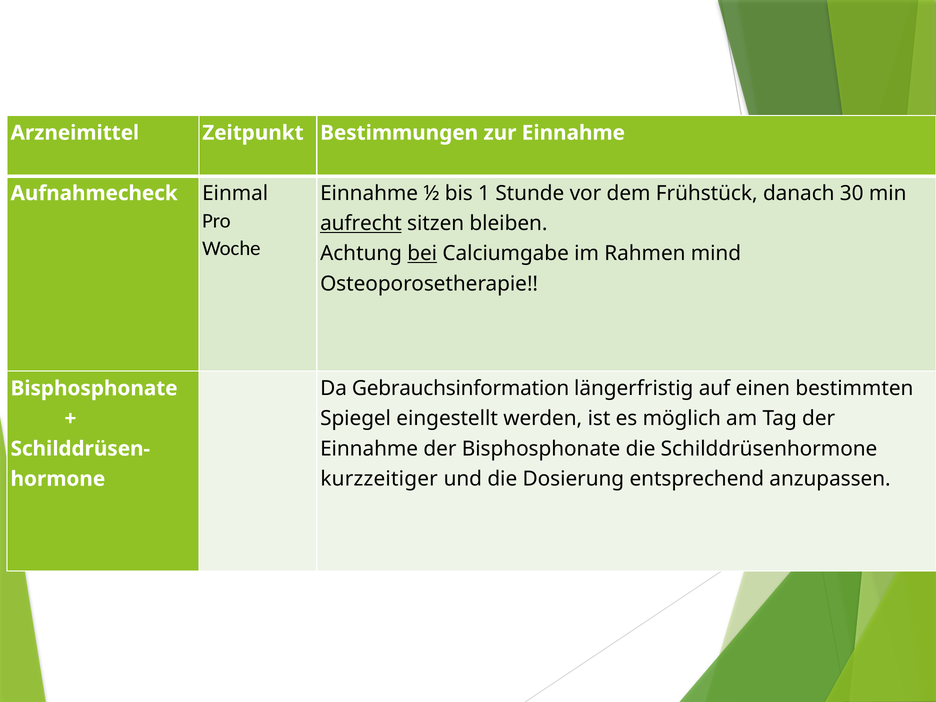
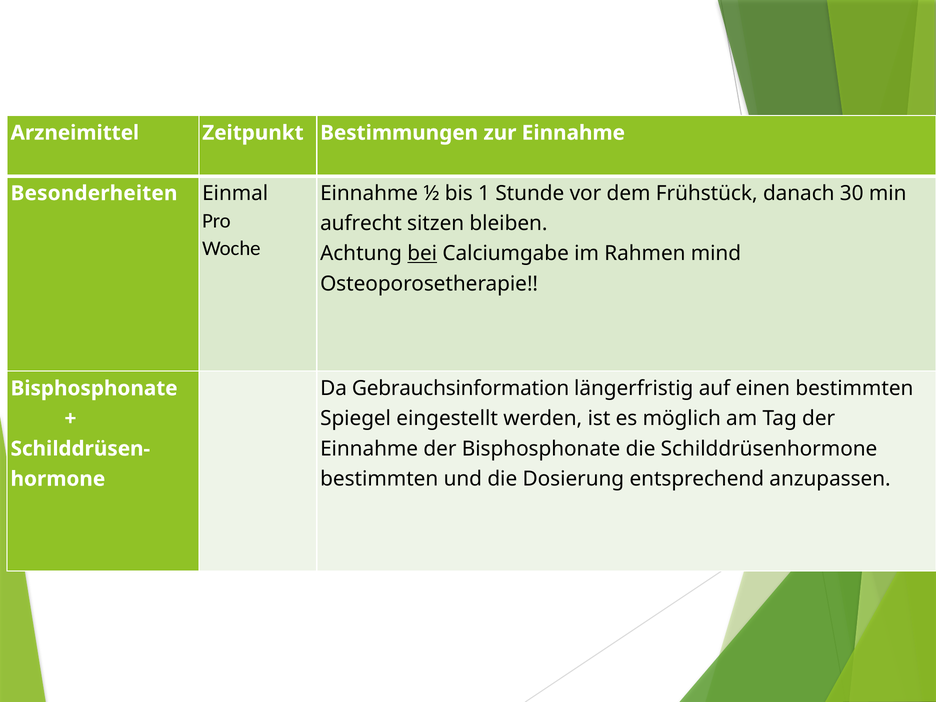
Aufnahmecheck: Aufnahmecheck -> Besonderheiten (94, 193)
aufrecht underline: present -> none (361, 223)
kurzzeitiger: kurzzeitiger -> bestimmten (379, 479)
